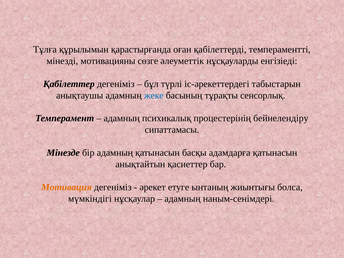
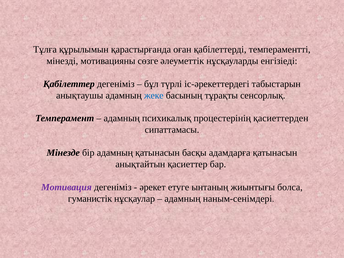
бейнелендіру: бейнелендіру -> қасиеттерден (281, 118)
Мотивация colour: orange -> purple (66, 187)
мүмкіндігі: мүмкіндігі -> гуманистік (90, 199)
